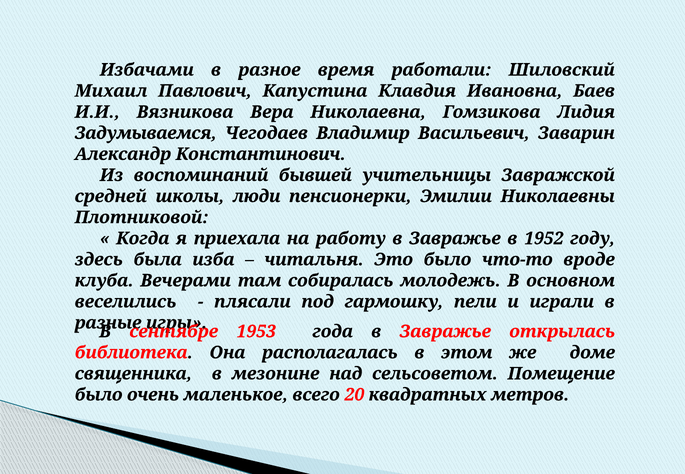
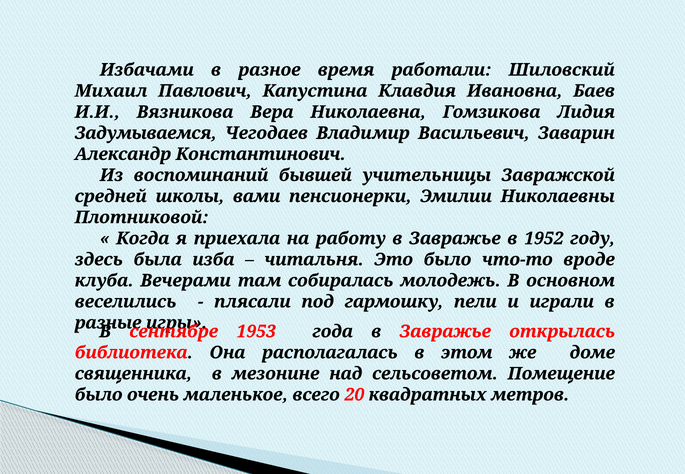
люди: люди -> вами (257, 196)
